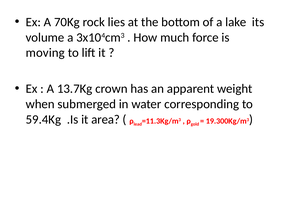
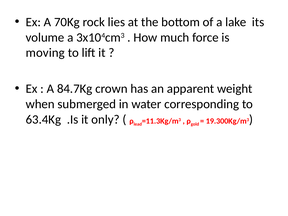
13.7Kg: 13.7Kg -> 84.7Kg (75, 89)
59.4Kg: 59.4Kg -> 63.4Kg (43, 119)
area: area -> only (105, 119)
